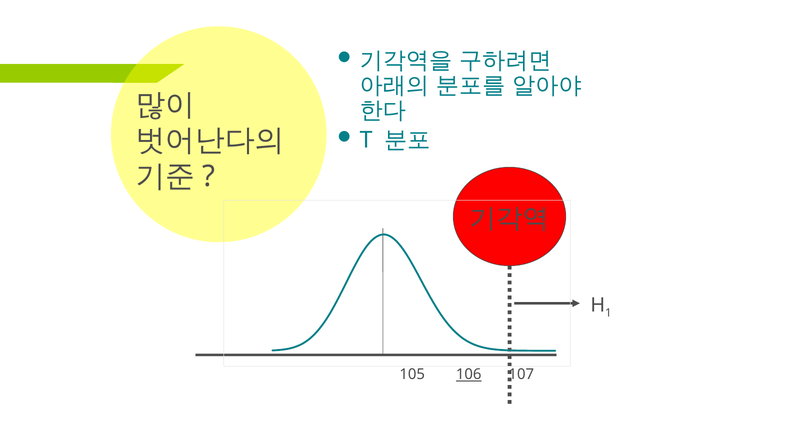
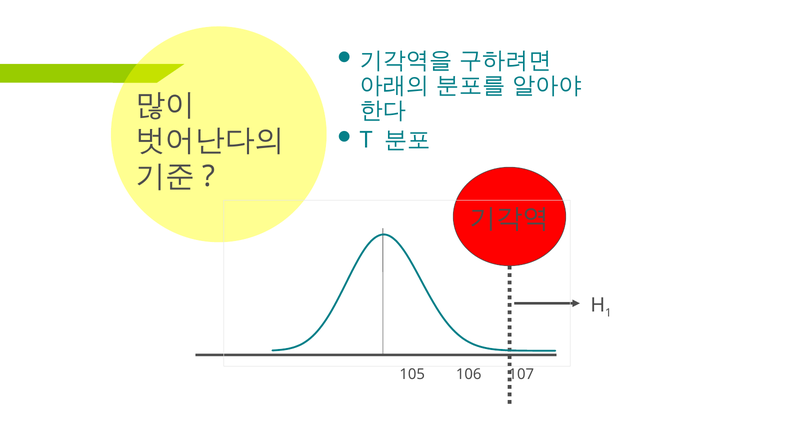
106 underline: present -> none (469, 374)
